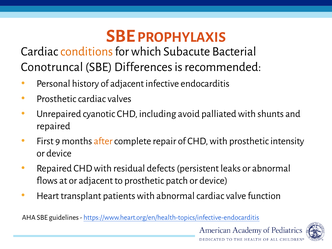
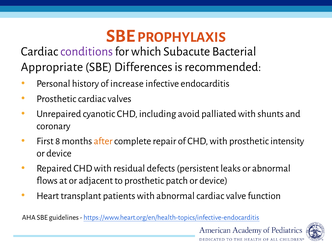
conditions colour: orange -> purple (87, 51)
Conotruncal: Conotruncal -> Appropriate (52, 67)
of adjacent: adjacent -> increase (127, 84)
repaired: repaired -> coronary (53, 126)
9: 9 -> 8 (58, 141)
